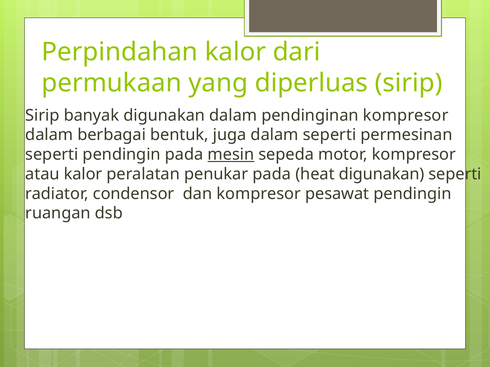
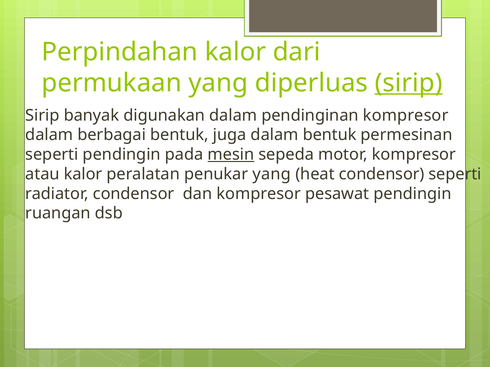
sirip underline: none -> present (409, 83)
dalam seperti: seperti -> bentuk (330, 135)
penukar pada: pada -> yang (272, 174)
heat digunakan: digunakan -> condensor (382, 174)
